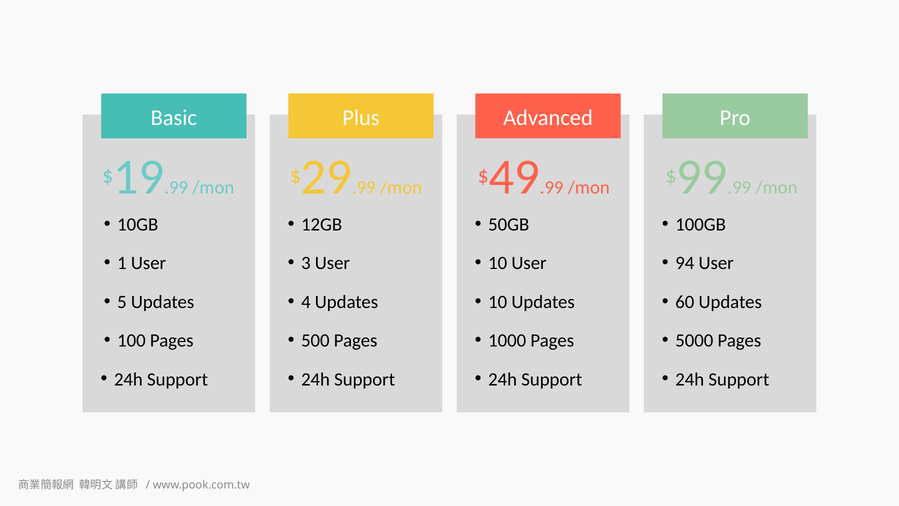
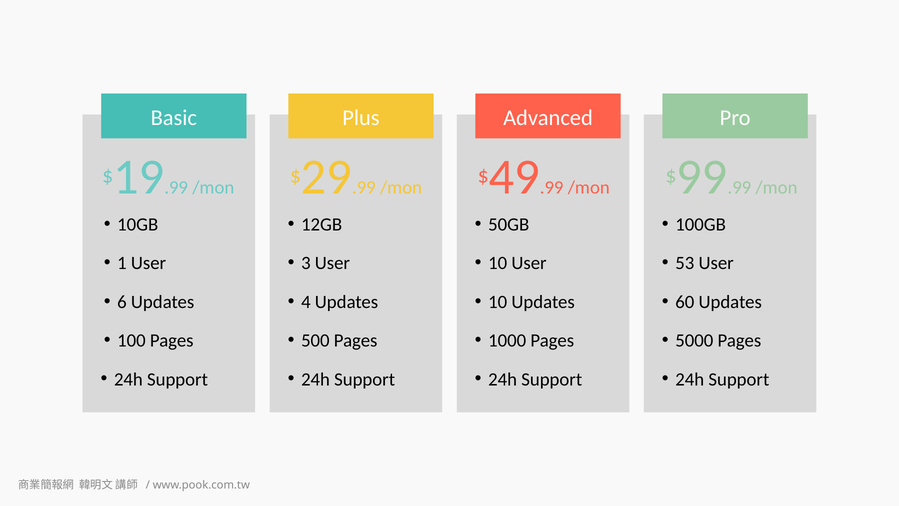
94: 94 -> 53 (685, 263)
5: 5 -> 6 (122, 302)
